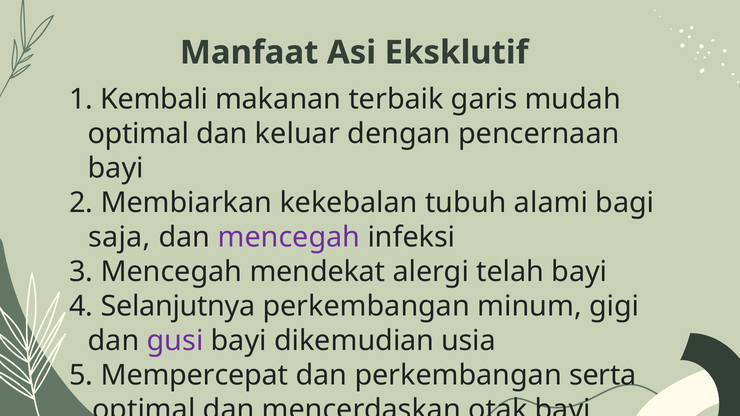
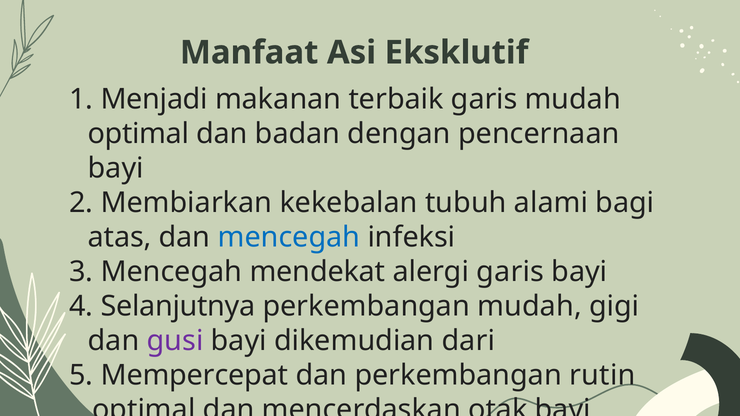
Kembali: Kembali -> Menjadi (154, 99)
keluar: keluar -> badan (298, 134)
saja: saja -> atas (120, 237)
mencegah colour: purple -> blue (289, 237)
alergi telah: telah -> garis (510, 272)
perkembangan minum: minum -> mudah (530, 306)
usia: usia -> dari (468, 341)
serta: serta -> rutin (602, 376)
